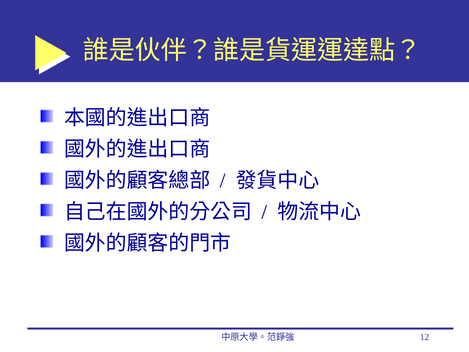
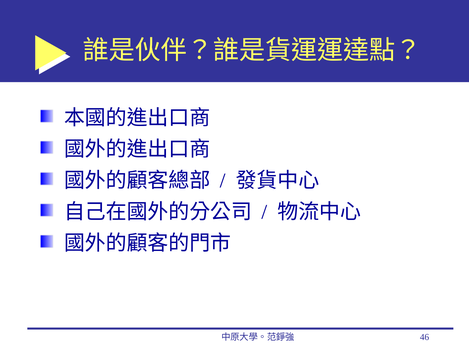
12: 12 -> 46 (425, 337)
